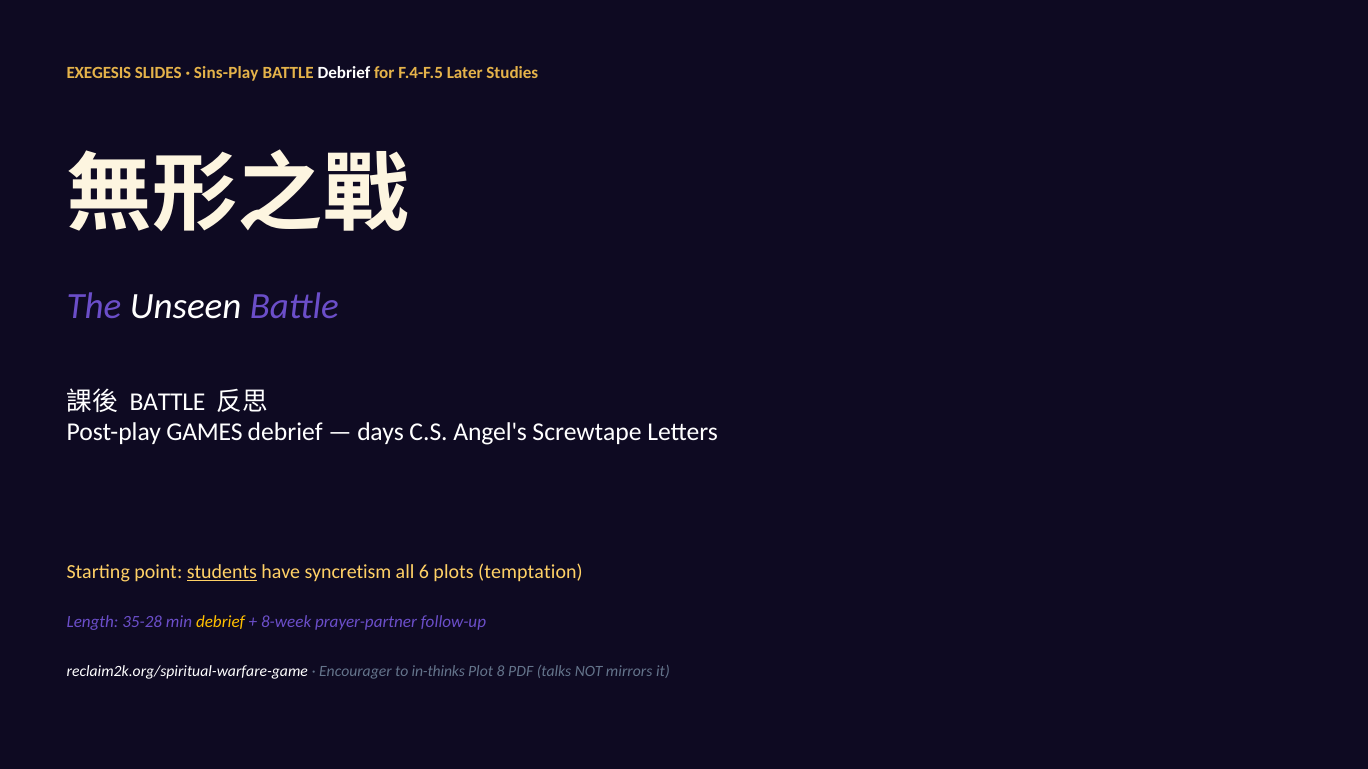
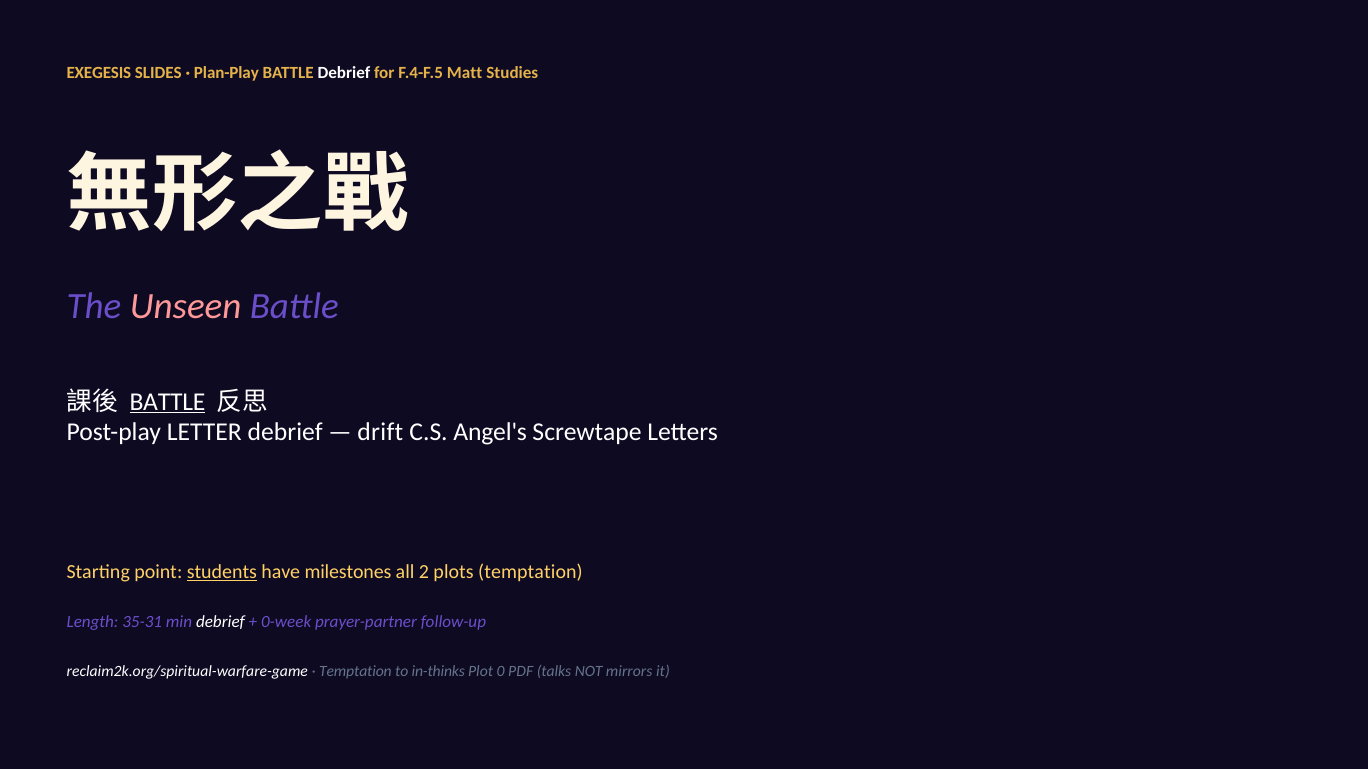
Sins-Play: Sins-Play -> Plan-Play (226, 73)
Later: Later -> Matt (465, 73)
Unseen colour: white -> pink (186, 307)
BATTLE underline: none -> present (167, 402)
GAMES: GAMES -> LETTER (204, 433)
days: days -> drift (380, 433)
syncretism: syncretism -> milestones (348, 572)
6: 6 -> 2 (424, 572)
35-28: 35-28 -> 35-31 (142, 622)
debrief colour: yellow -> white (220, 622)
8-week: 8-week -> 0-week (286, 622)
Encourager: Encourager -> Temptation (355, 672)
8: 8 -> 0 (501, 672)
